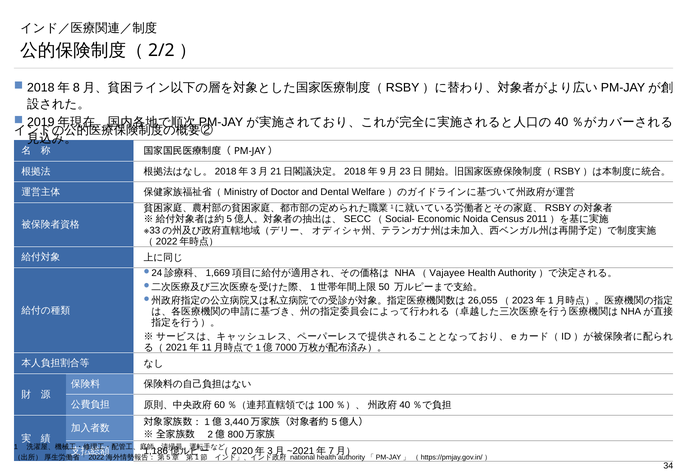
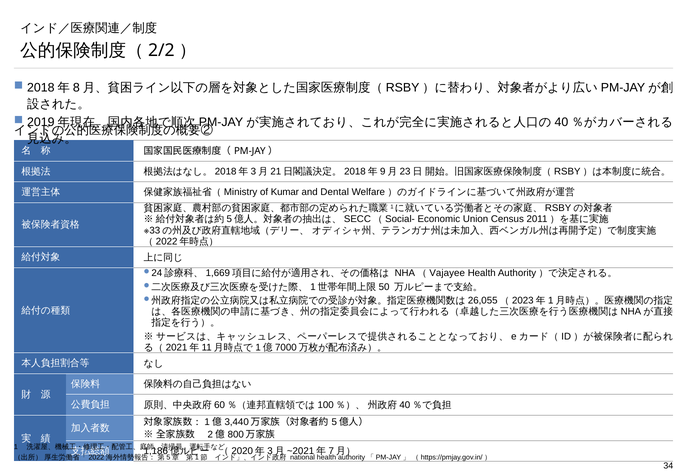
Doctor: Doctor -> Kumar (285, 192)
Noida: Noida -> Union (476, 219)
